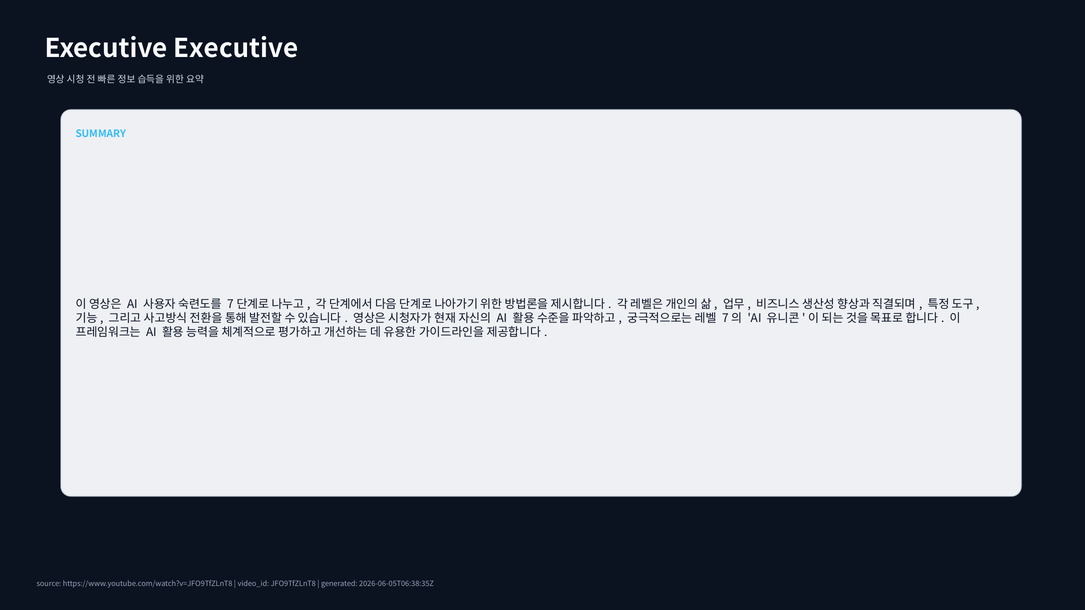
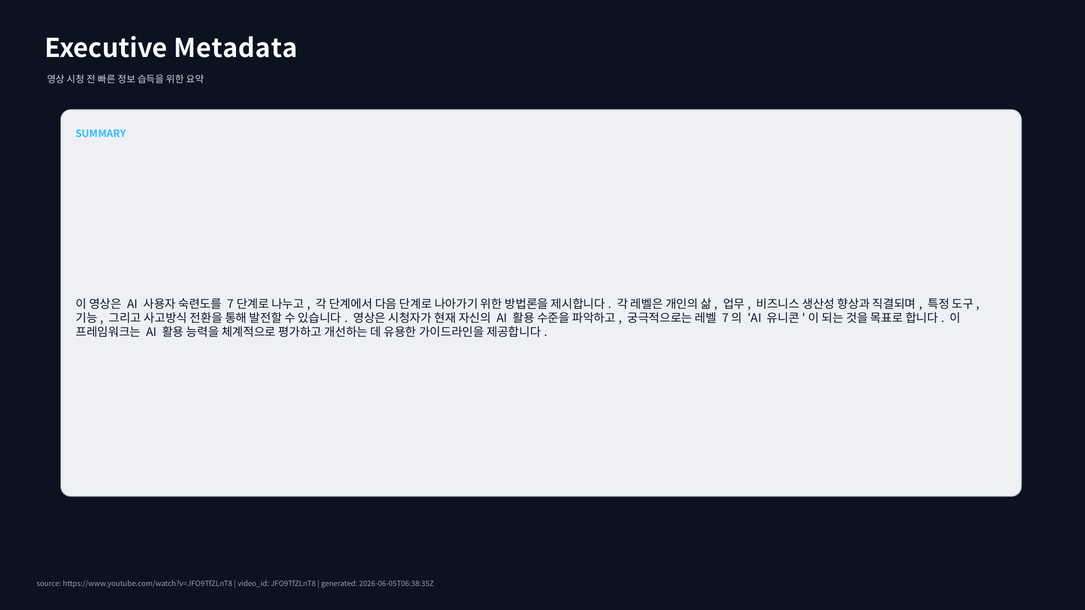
Executive Executive: Executive -> Metadata (236, 49)
